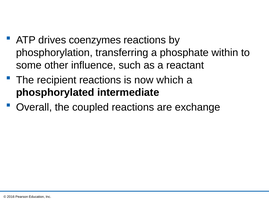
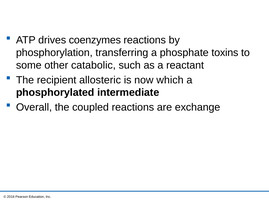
within: within -> toxins (225, 53)
influence: influence -> catabolic (93, 65)
recipient reactions: reactions -> allosteric (100, 80)
